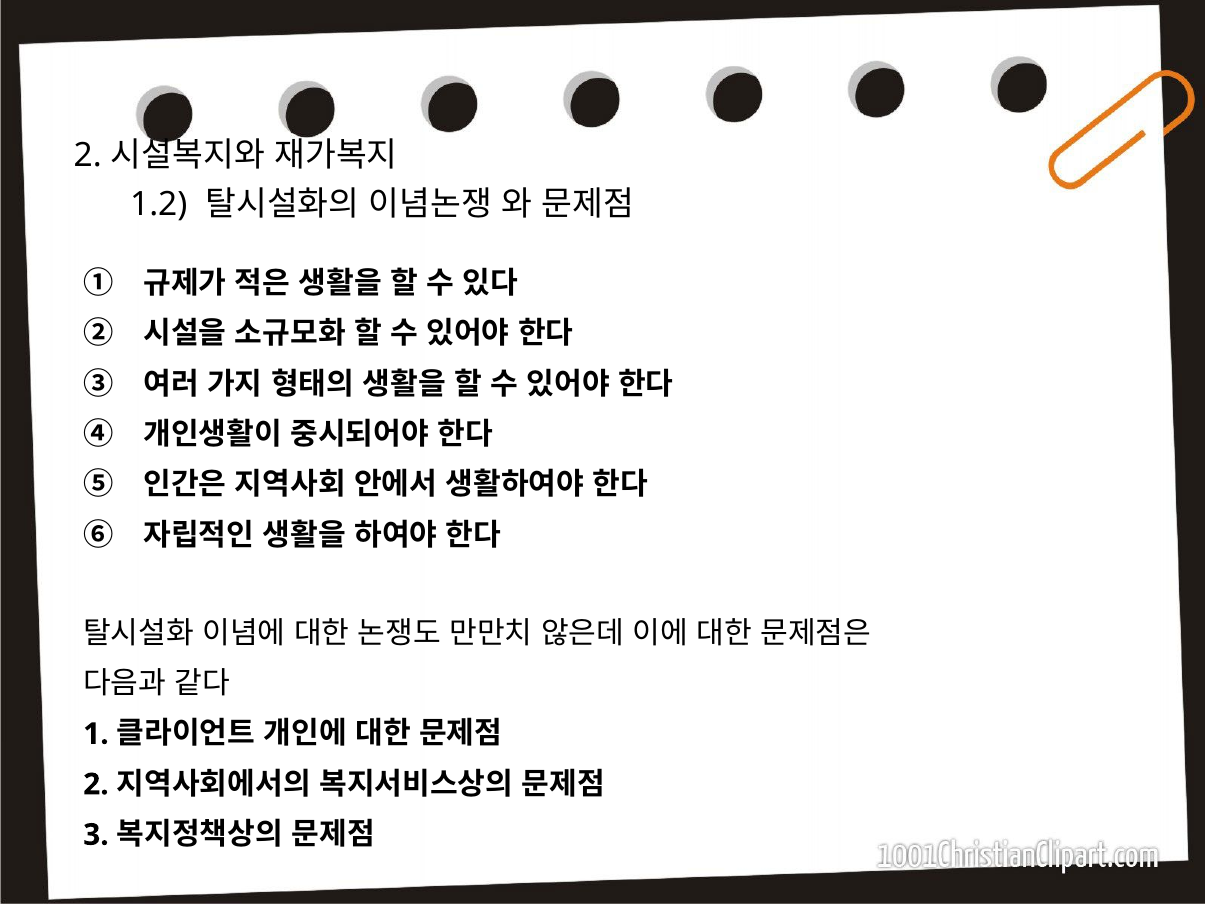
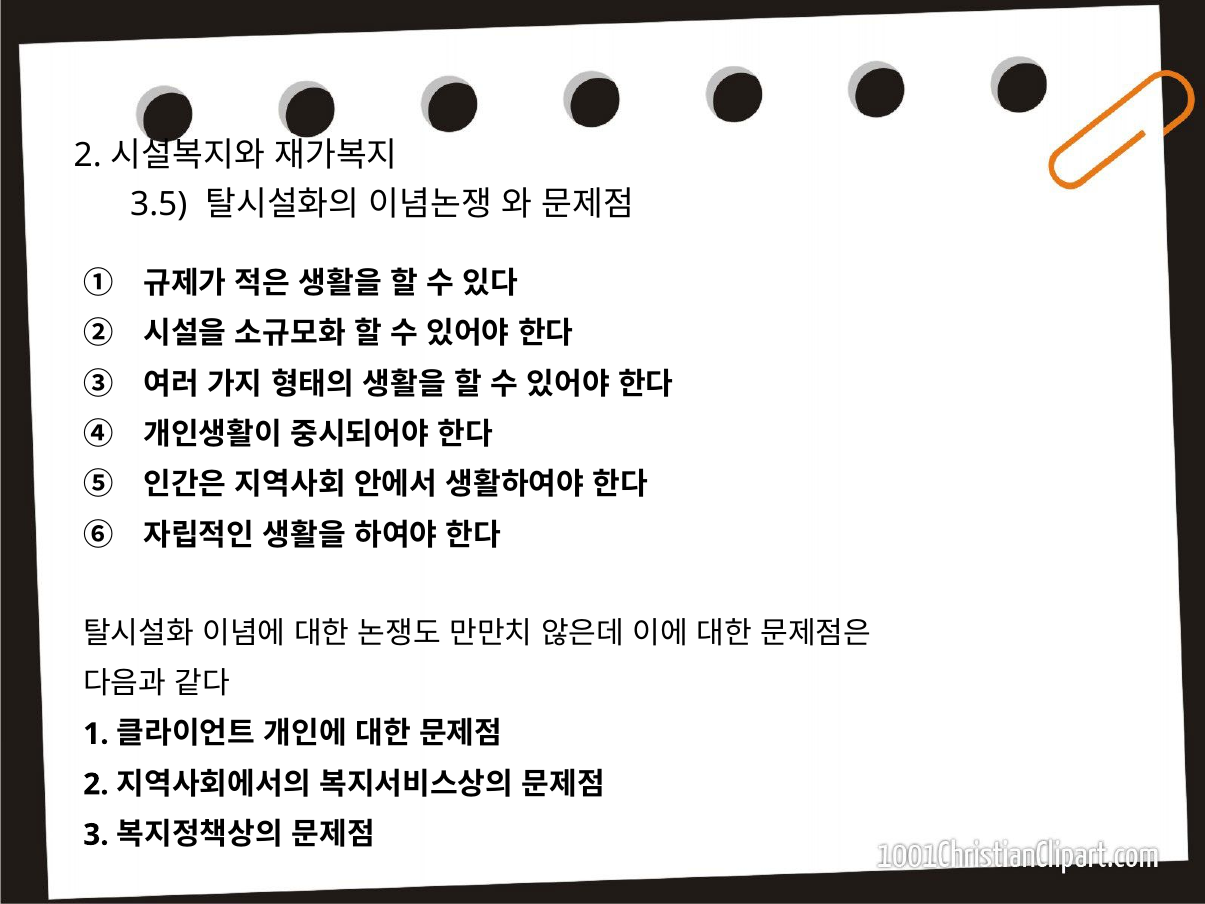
1.2: 1.2 -> 3.5 (159, 204)
